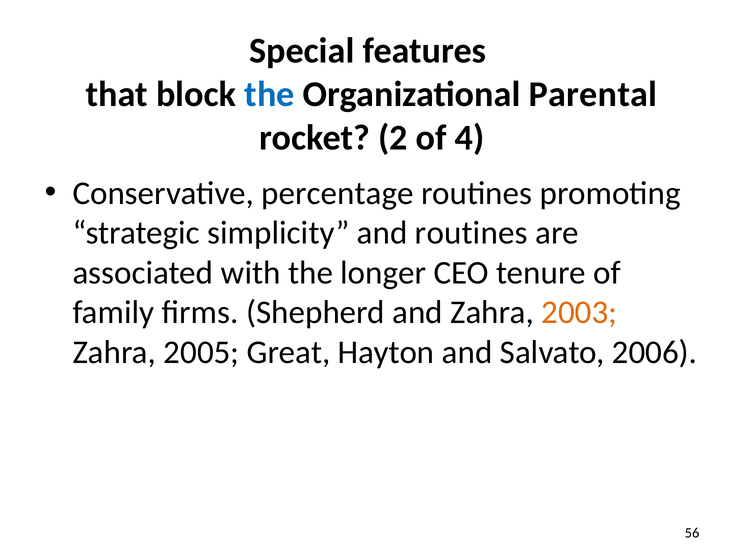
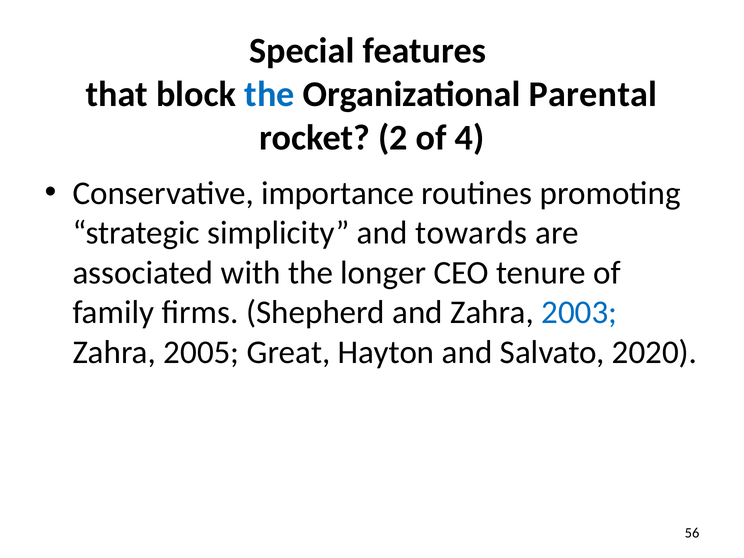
percentage: percentage -> importance (338, 193)
and routines: routines -> towards (471, 233)
2003 colour: orange -> blue (579, 312)
2006: 2006 -> 2020 (655, 352)
